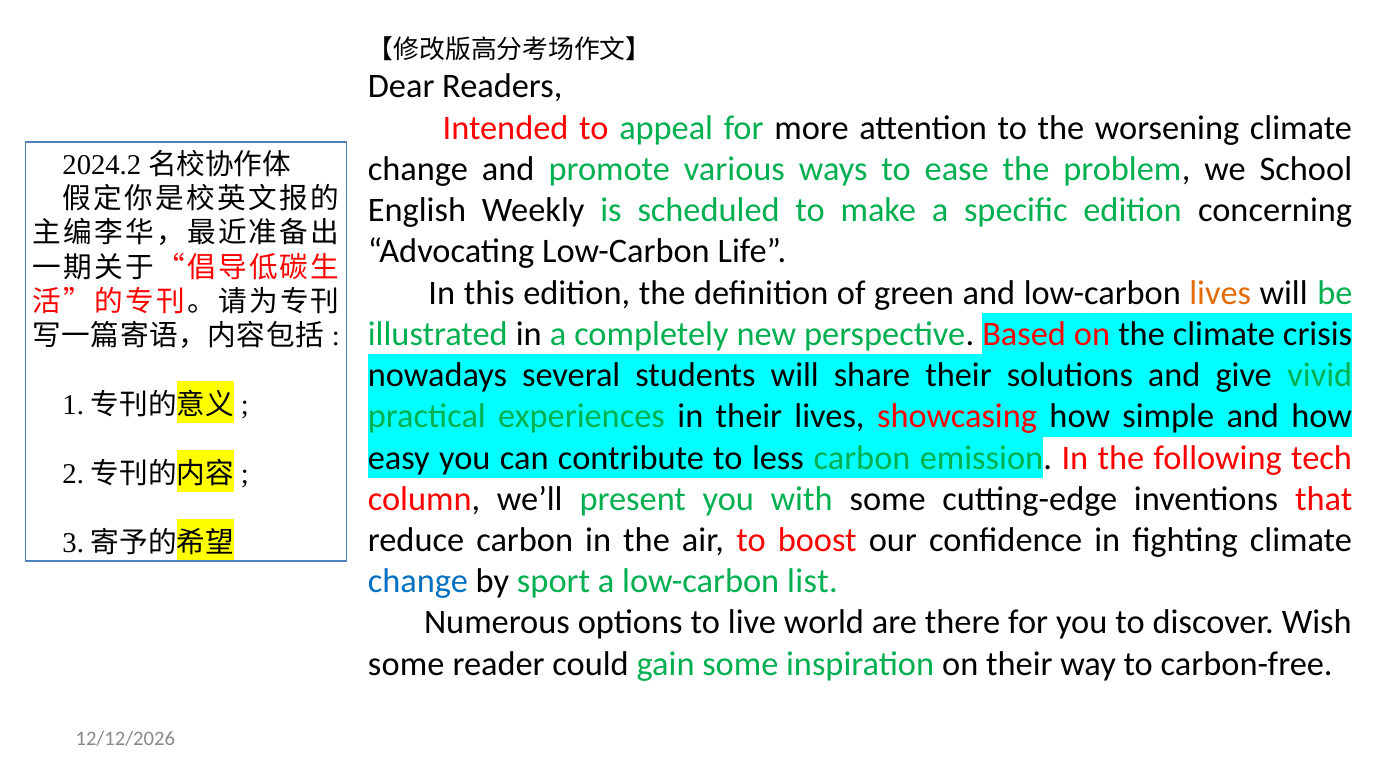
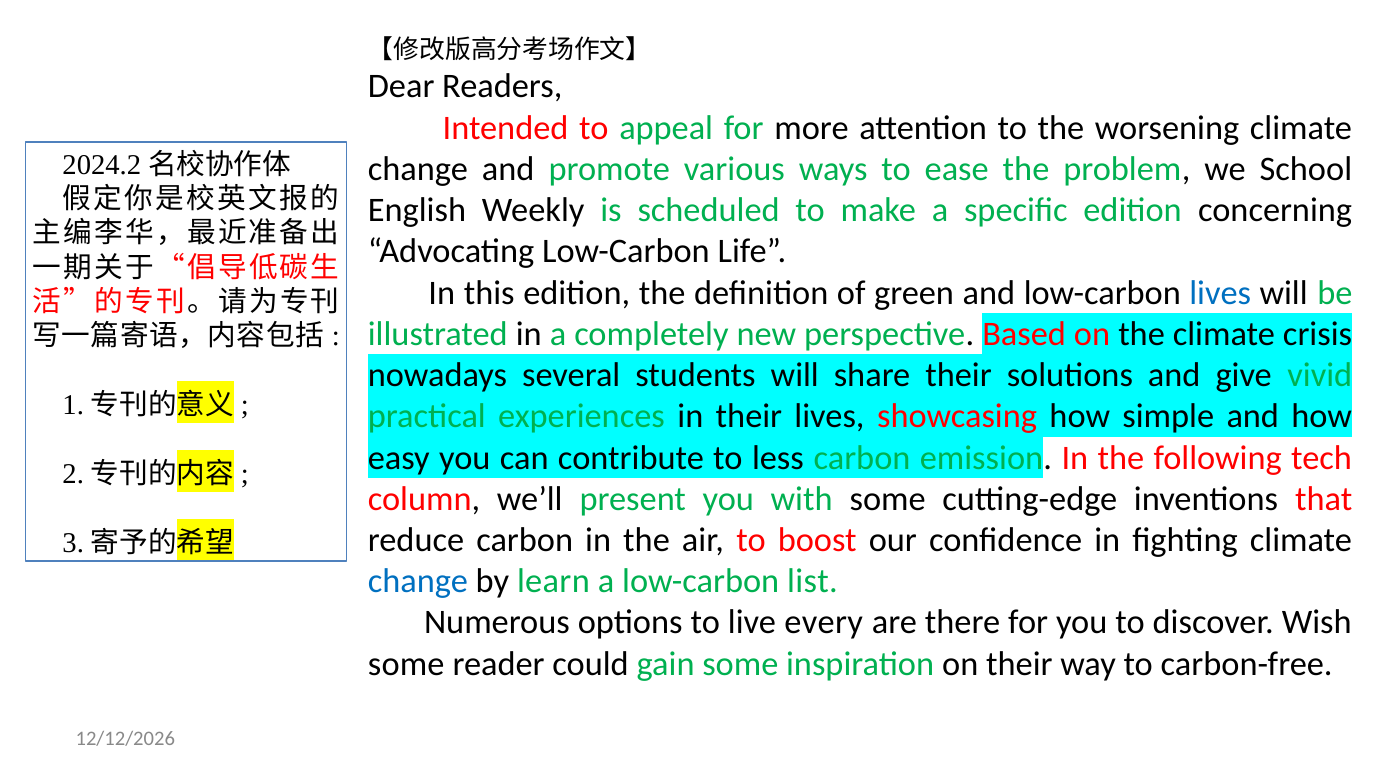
lives colour: orange -> blue (1220, 293)
sport: sport -> learn (553, 582)
world: world -> every (824, 623)
